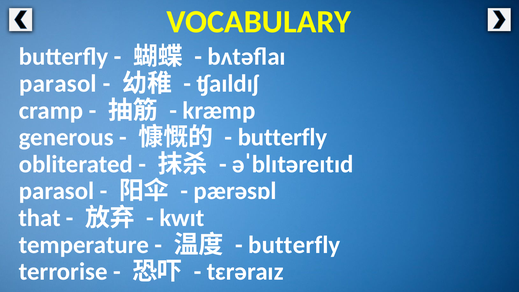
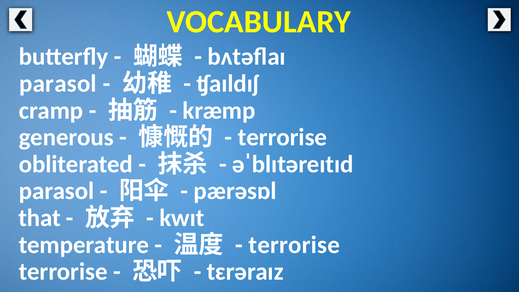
butterfly: butterfly -> terrorise (282, 137)
butterfly: butterfly -> terrorise (294, 245)
